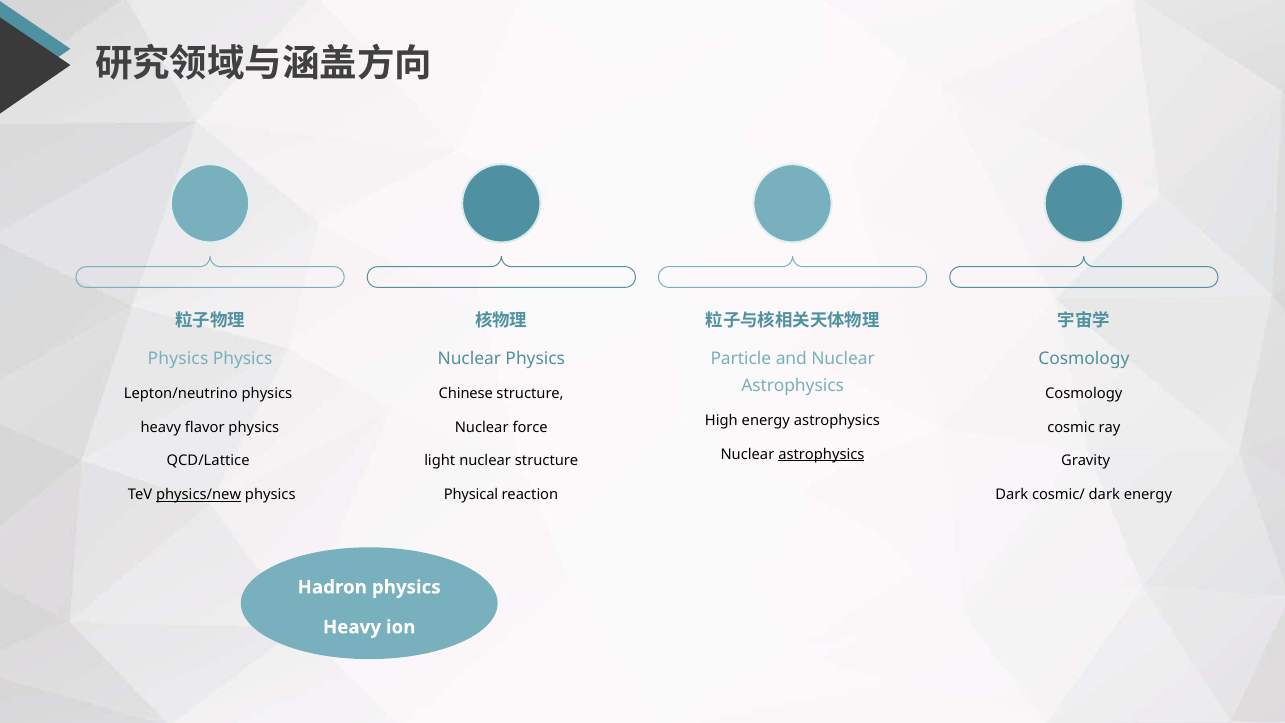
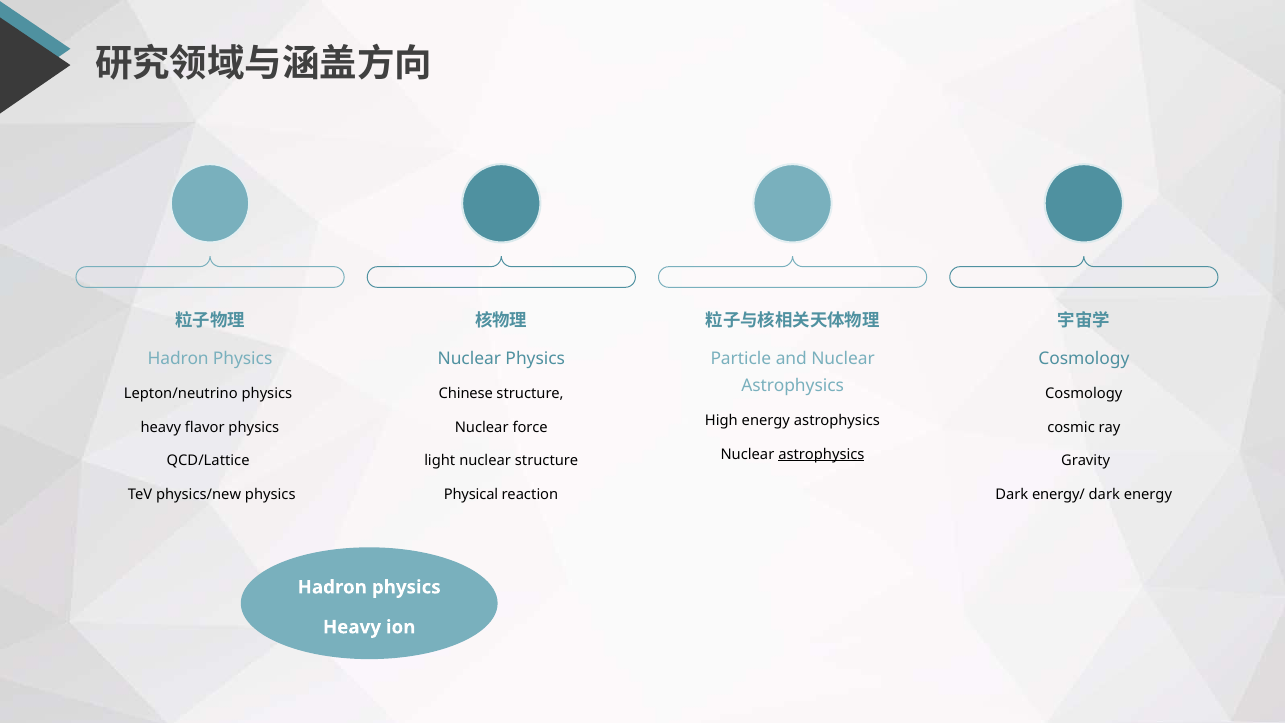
Physics: Physics -> Hadron (178, 359)
physics/new underline: present -> none (199, 495)
cosmic/: cosmic/ -> energy/ (1058, 495)
